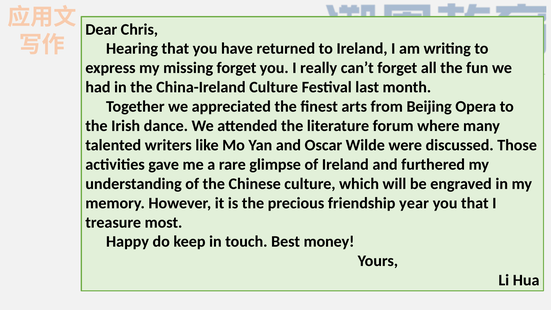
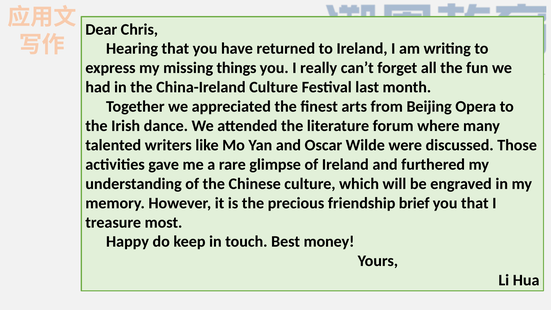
missing forget: forget -> things (236, 68)
year: year -> brief (414, 203)
